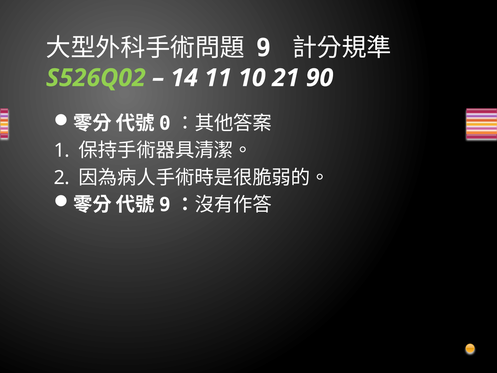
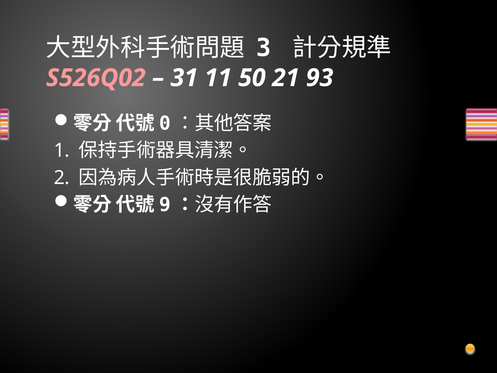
9: 9 -> 3 (264, 48)
S526Q02 colour: light green -> pink (96, 78)
14: 14 -> 31 (184, 78)
10: 10 -> 50 (252, 78)
90: 90 -> 93 (320, 78)
